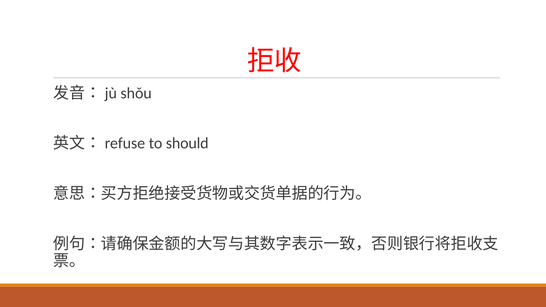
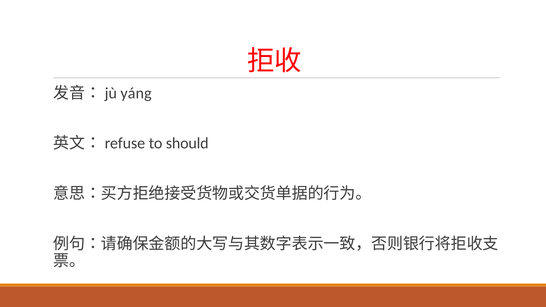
shǒu: shǒu -> yáng (136, 93)
